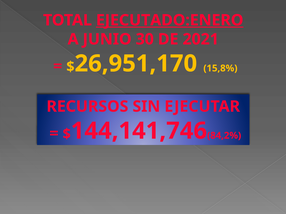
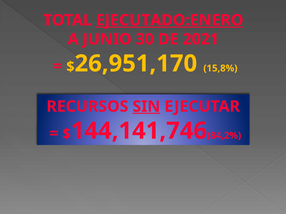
SIN underline: none -> present (146, 107)
